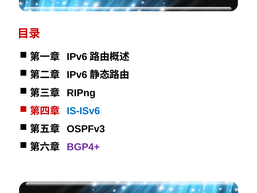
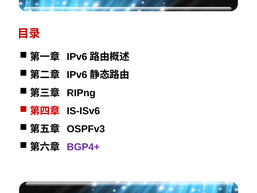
IS-ISv6 colour: blue -> black (83, 111)
